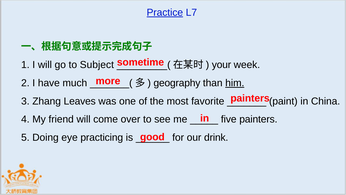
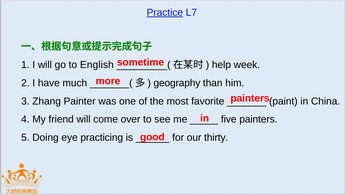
Subject: Subject -> English (97, 65)
your: your -> help (221, 65)
him underline: present -> none (235, 83)
Leaves: Leaves -> Painter (80, 101)
drink: drink -> thirty (216, 137)
